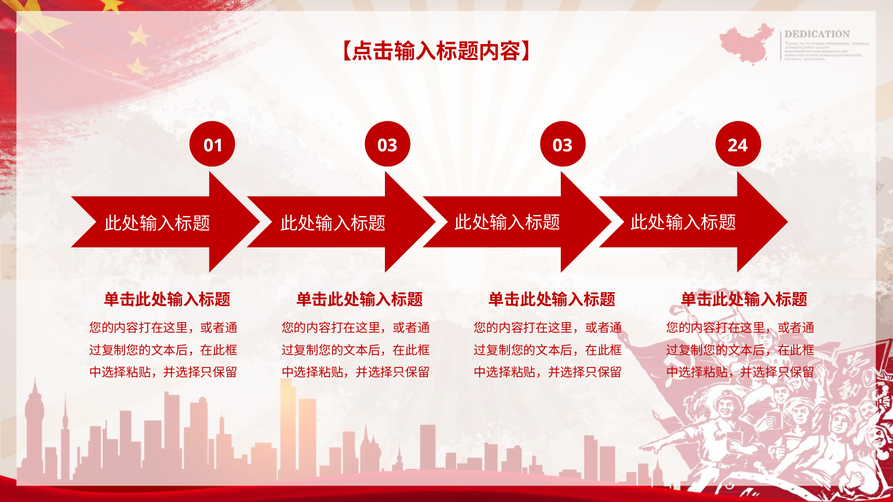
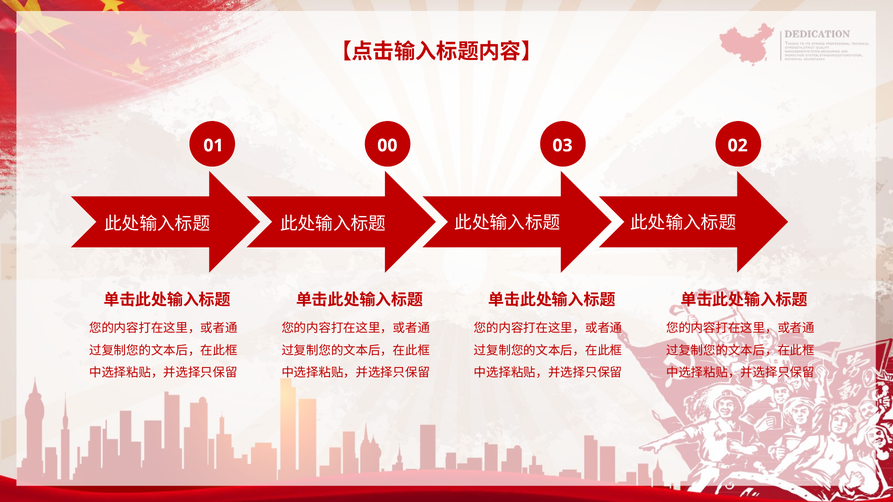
01 03: 03 -> 00 (387, 146)
24: 24 -> 02 (738, 146)
